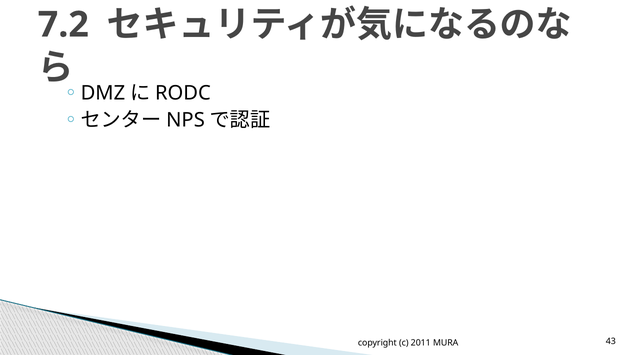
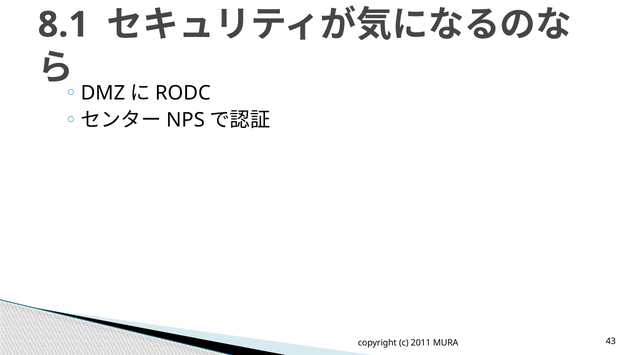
7.2: 7.2 -> 8.1 (63, 25)
